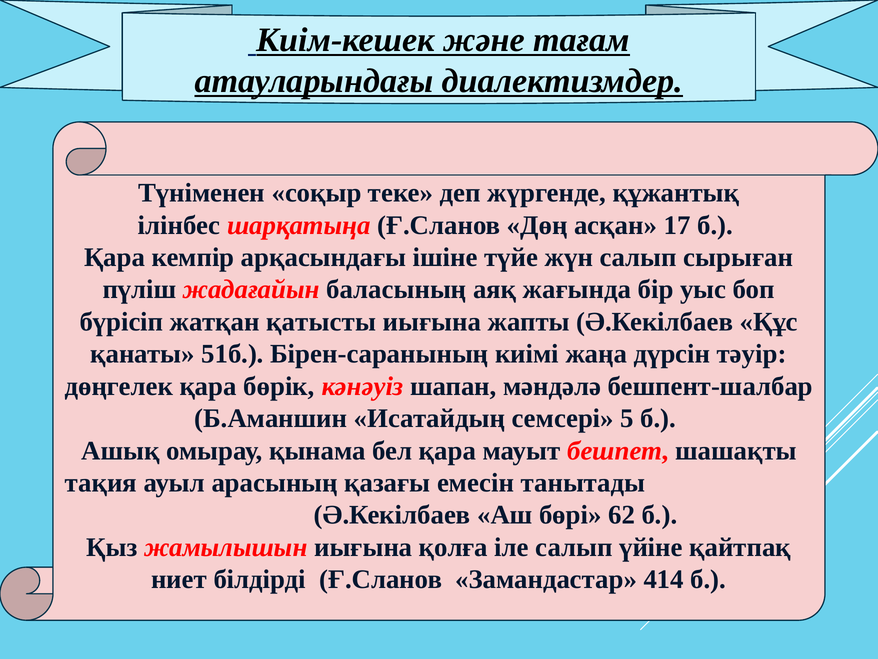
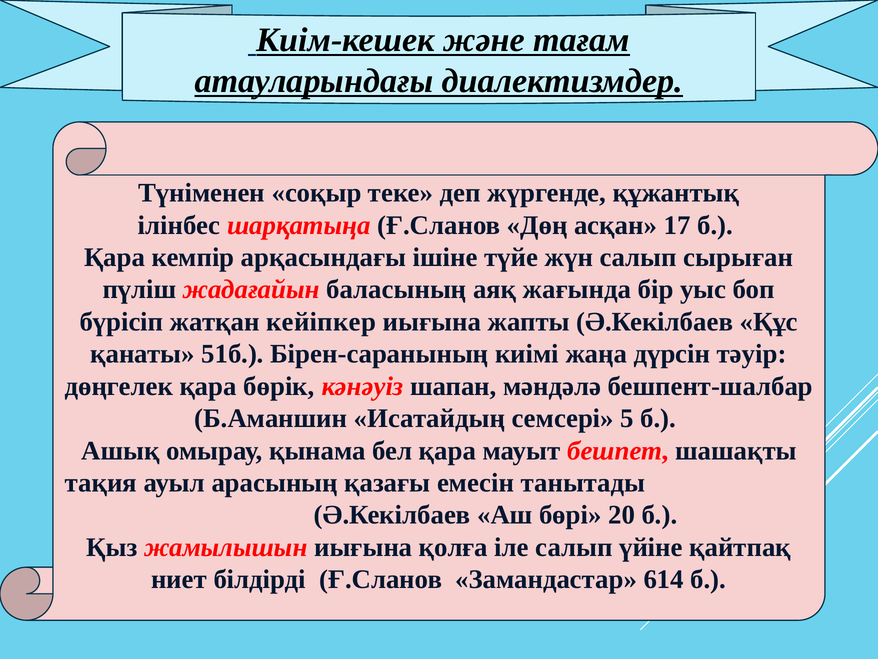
қатысты: қатысты -> кейіпкер (321, 322)
62: 62 -> 20 (622, 515)
414: 414 -> 614 (664, 579)
